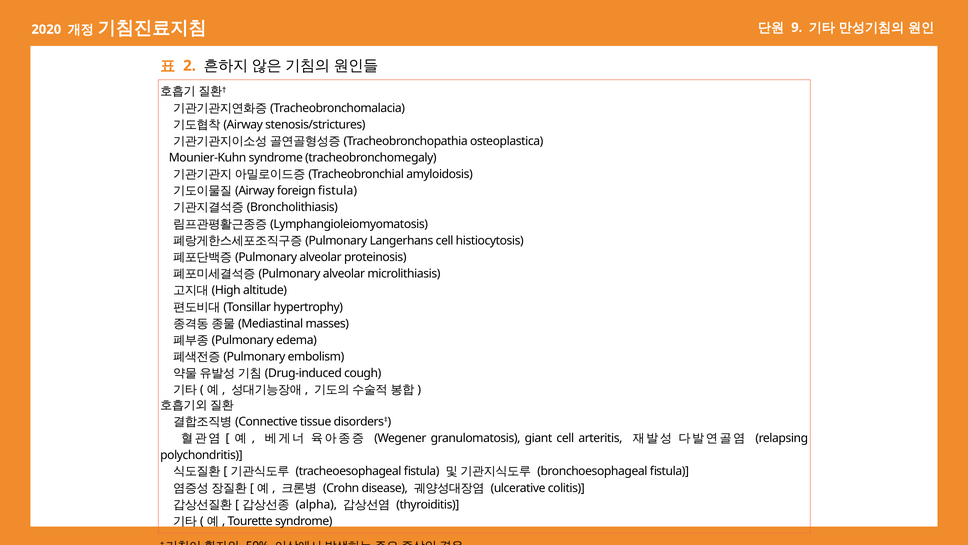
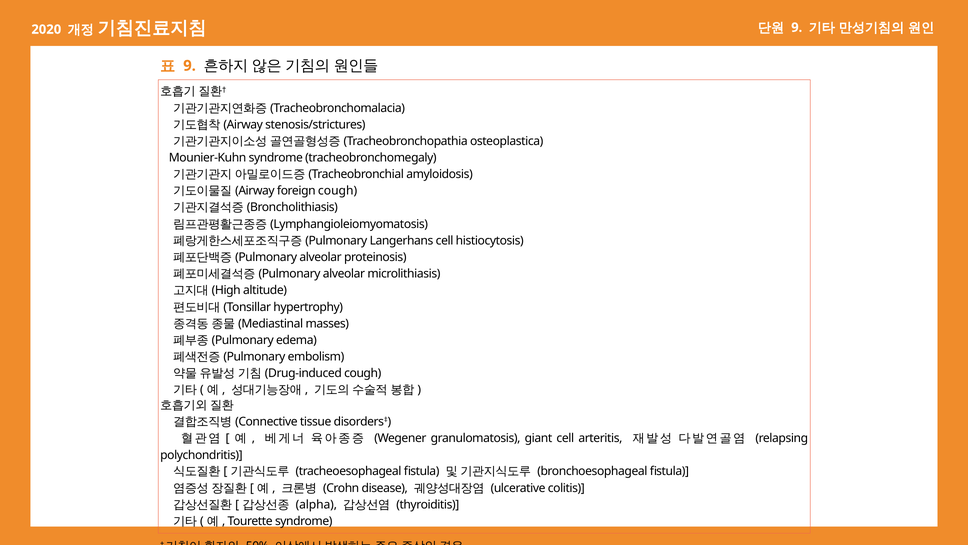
2: 2 -> 9 (190, 66)
foreign fistula: fistula -> cough (338, 191)
